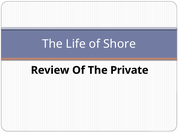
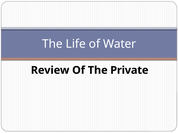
Shore: Shore -> Water (120, 44)
